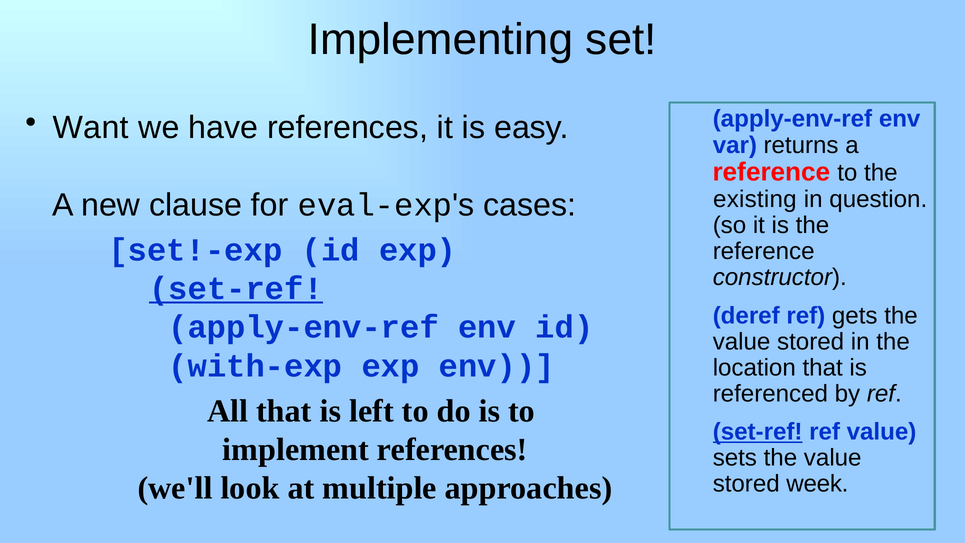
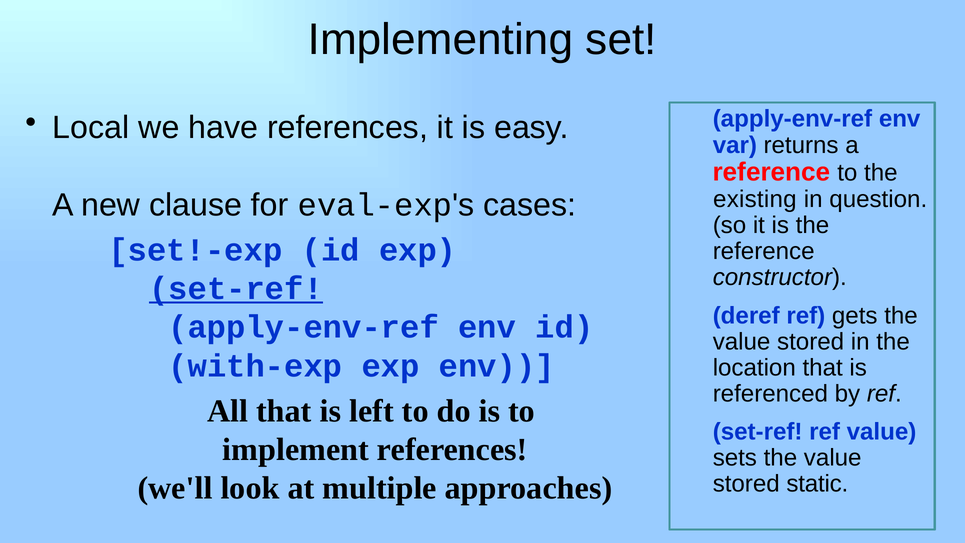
Want: Want -> Local (91, 128)
set-ref underline: present -> none (758, 432)
week: week -> static (817, 484)
